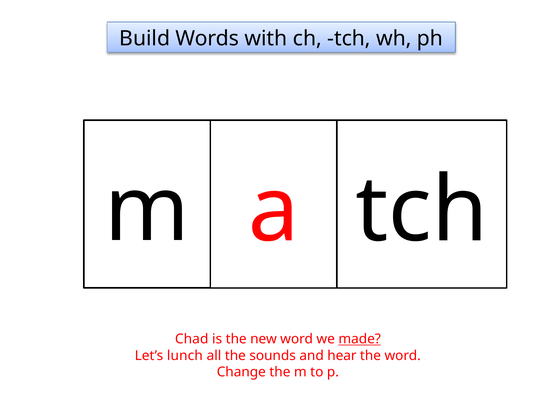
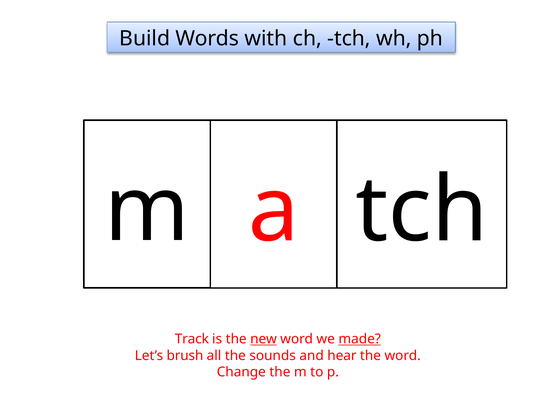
Chad: Chad -> Track (192, 339)
new underline: none -> present (263, 339)
lunch: lunch -> brush (185, 355)
